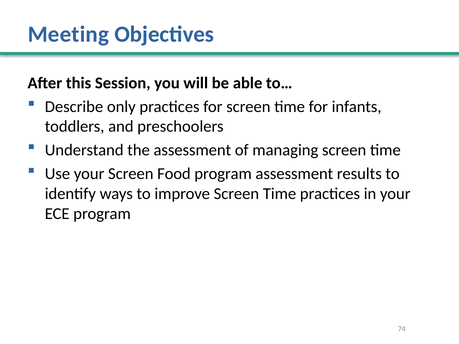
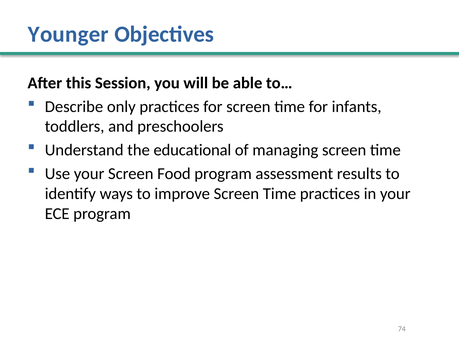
Meeting: Meeting -> Younger (68, 34)
the assessment: assessment -> educational (192, 150)
